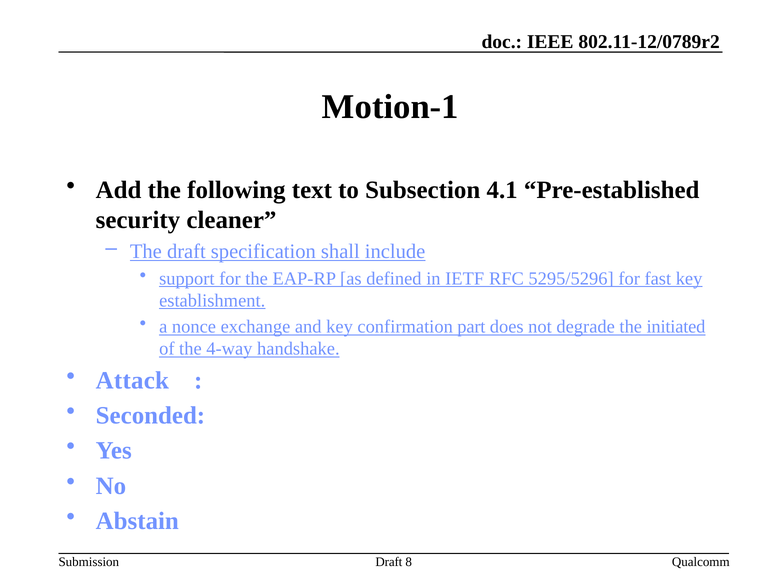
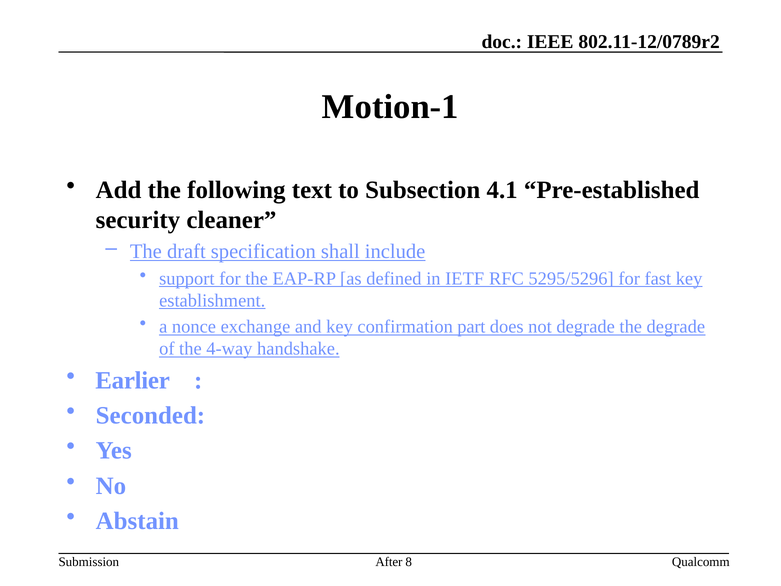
the initiated: initiated -> degrade (676, 326)
Attack: Attack -> Earlier (133, 380)
Draft: Draft -> After (389, 562)
